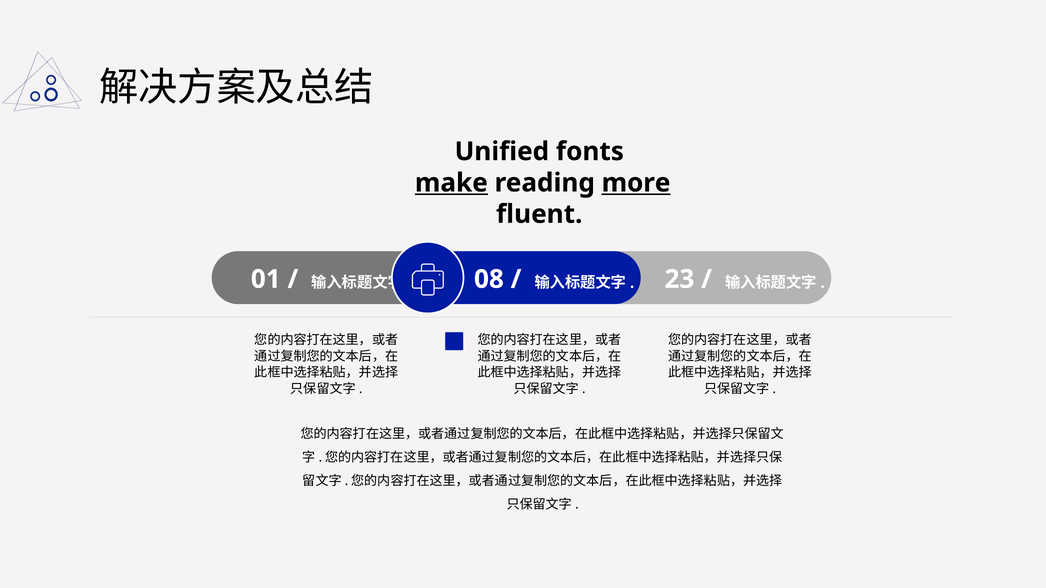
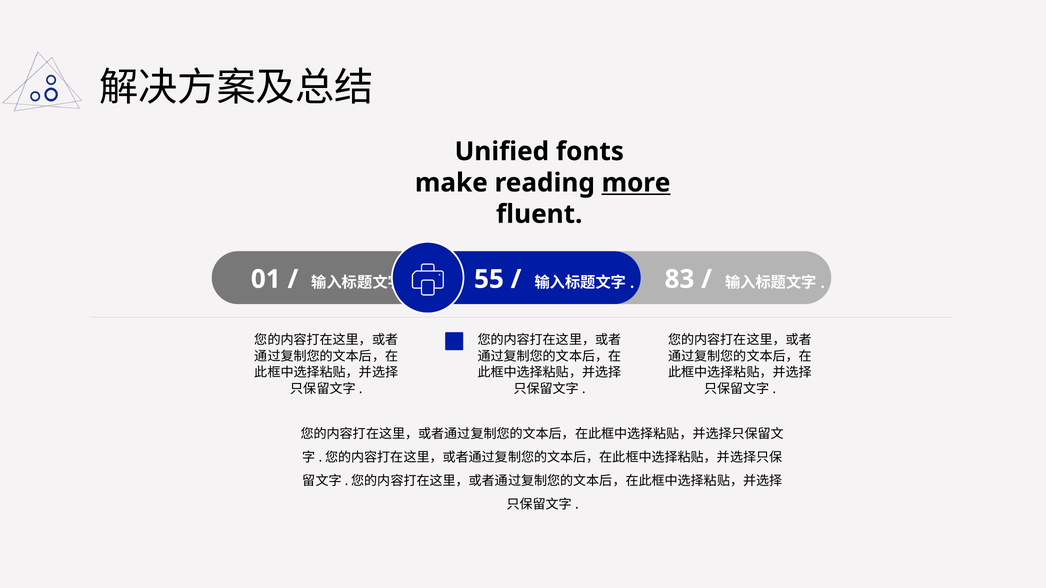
make underline: present -> none (451, 183)
08: 08 -> 55 (489, 279)
23: 23 -> 83 (679, 279)
